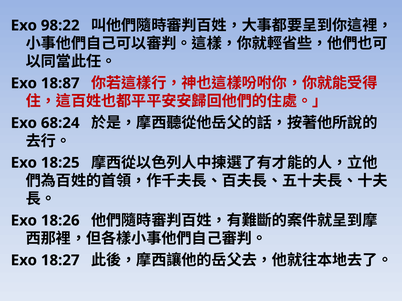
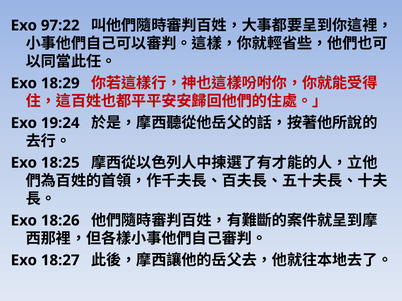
98:22: 98:22 -> 97:22 (60, 26)
18:87: 18:87 -> 18:29 (60, 83)
68:24: 68:24 -> 19:24 (60, 123)
